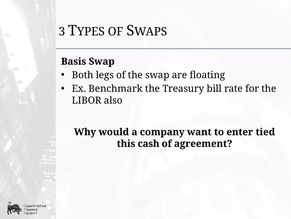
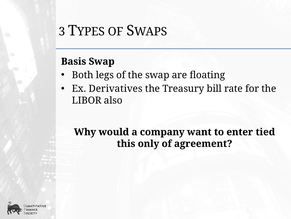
Benchmark: Benchmark -> Derivatives (116, 88)
cash: cash -> only (149, 143)
